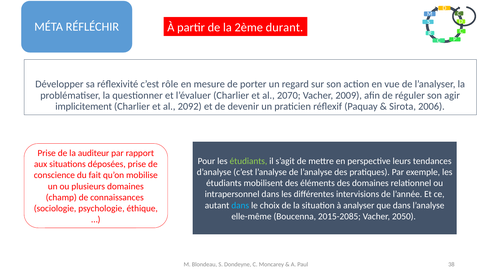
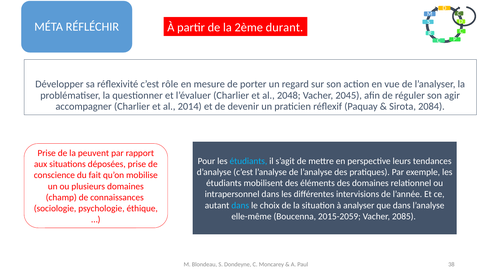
2070: 2070 -> 2048 (289, 95)
2009: 2009 -> 2045 (349, 95)
implicitement: implicitement -> accompagner (84, 106)
2092: 2092 -> 2014 (190, 106)
2006: 2006 -> 2084 (431, 106)
auditeur: auditeur -> peuvent (93, 153)
étudiants colour: light green -> light blue (248, 161)
2015-2085: 2015-2085 -> 2015-2059 (339, 216)
2050: 2050 -> 2085 (404, 216)
